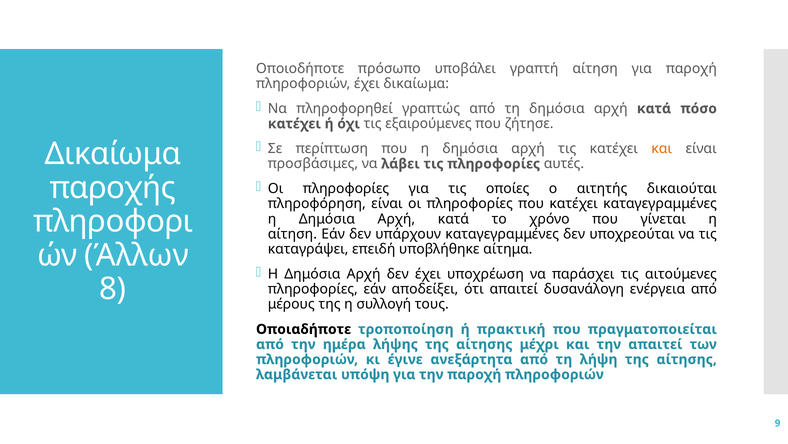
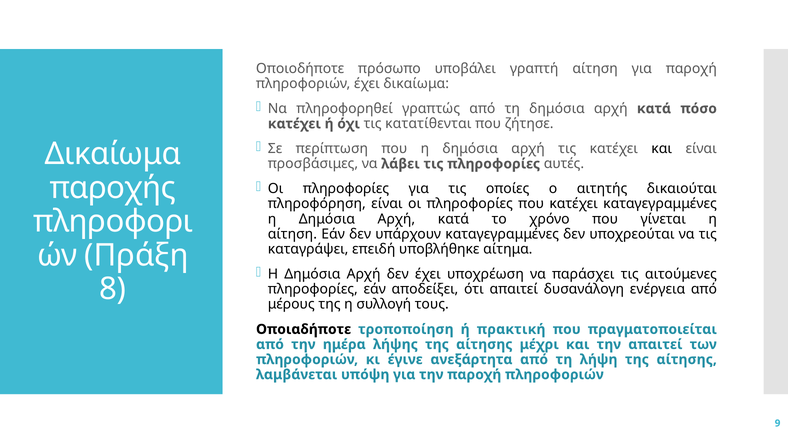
εξαιρούμενες: εξαιρούμενες -> κατατίθενται (428, 124)
και colour: orange -> black (662, 148)
Άλλων: Άλλων -> Πράξη (137, 255)
